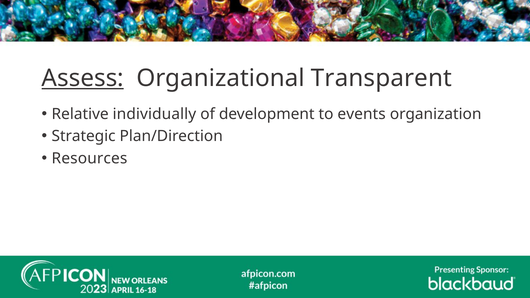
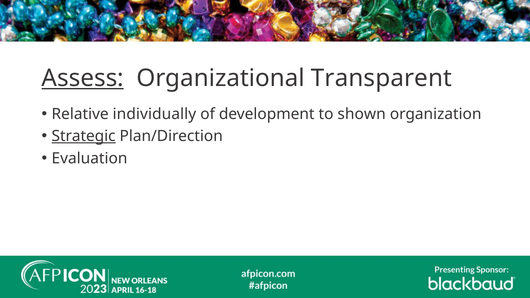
events: events -> shown (362, 114)
Strategic underline: none -> present (84, 136)
Resources: Resources -> Evaluation (90, 158)
